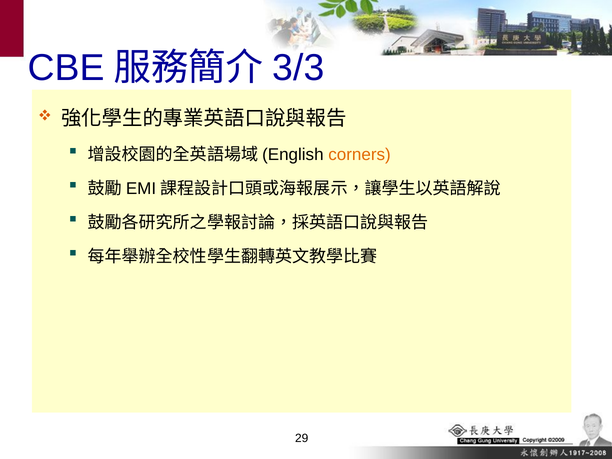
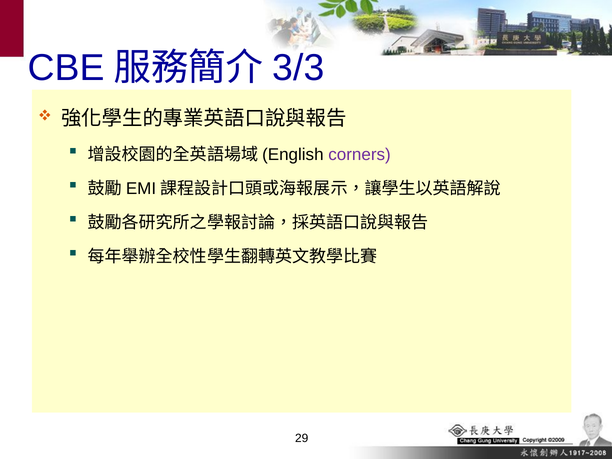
corners colour: orange -> purple (360, 154)
